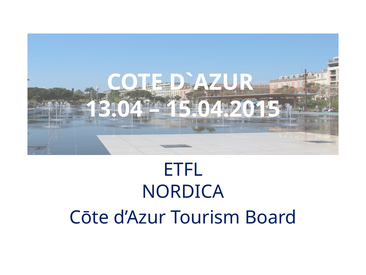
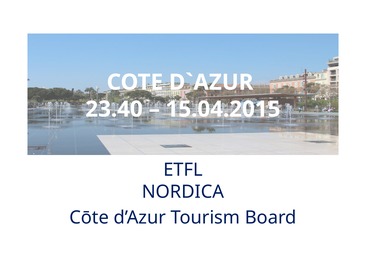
13.04: 13.04 -> 23.40 (114, 109)
